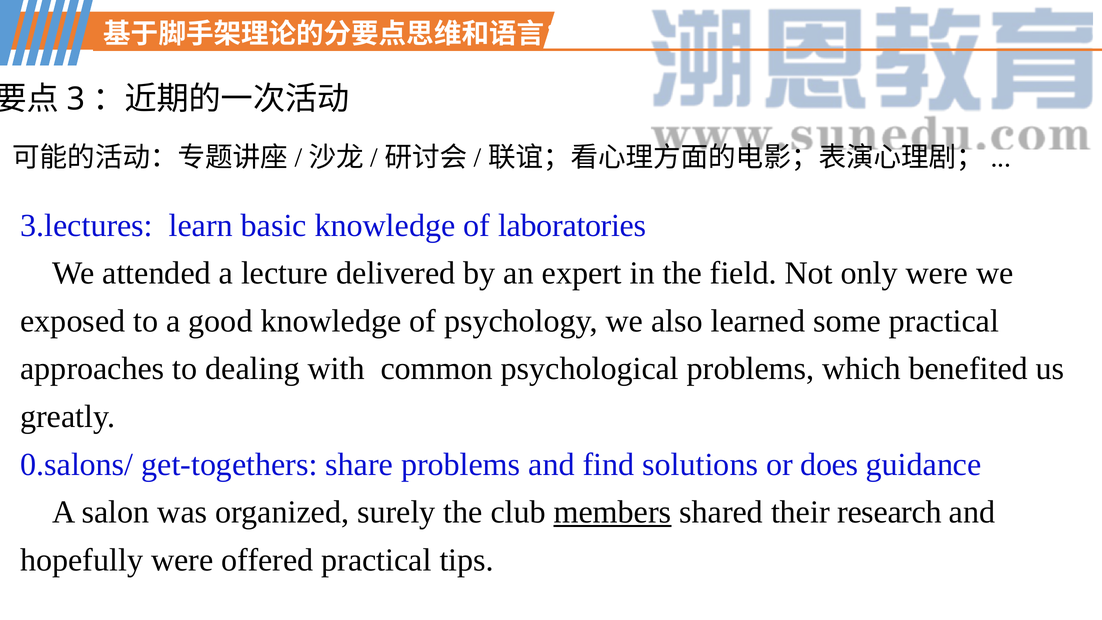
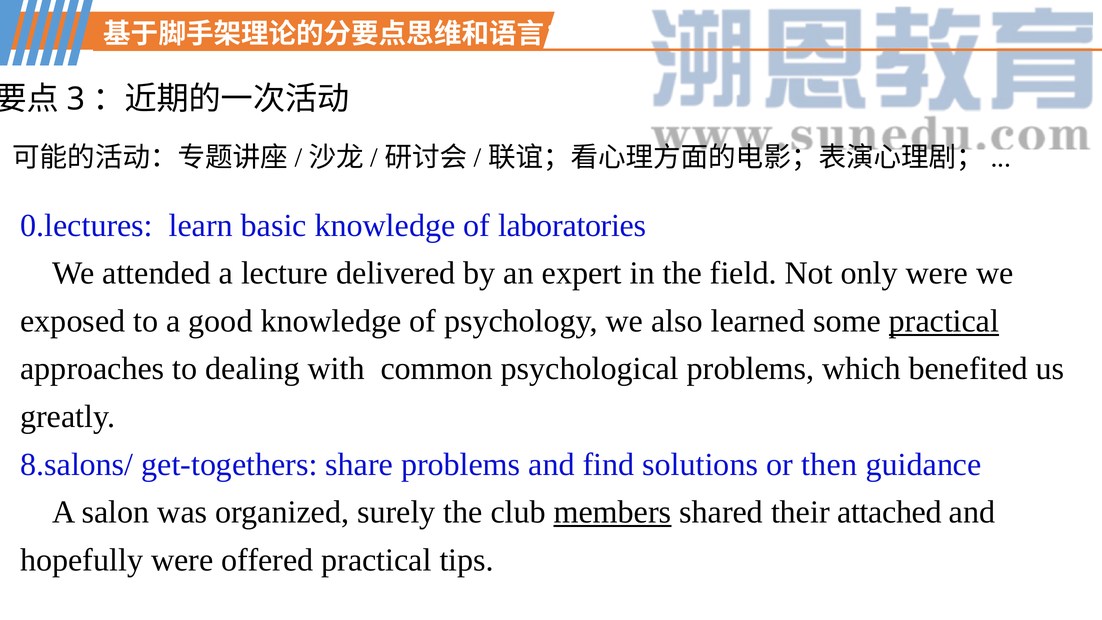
3.lectures: 3.lectures -> 0.lectures (87, 225)
practical underline: none -> present (944, 321)
0.salons/: 0.salons/ -> 8.salons/ (77, 464)
does: does -> then (829, 464)
research: research -> attached (889, 512)
